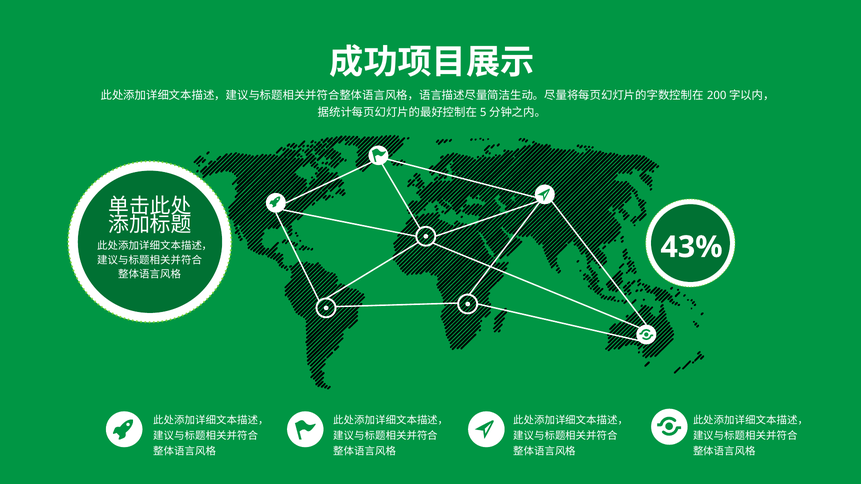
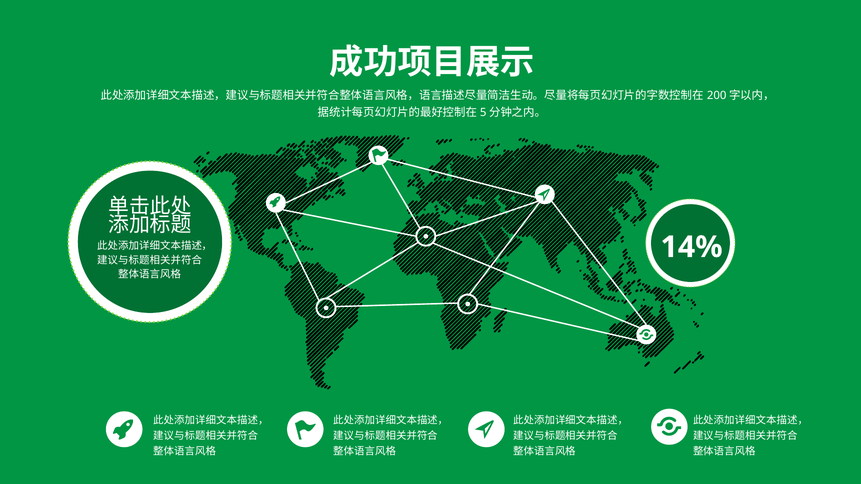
43%: 43% -> 14% (692, 247)
